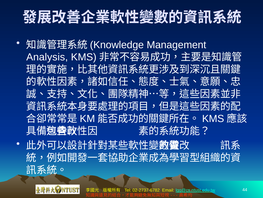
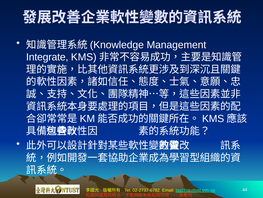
Analysis: Analysis -> Integrate (47, 57)
